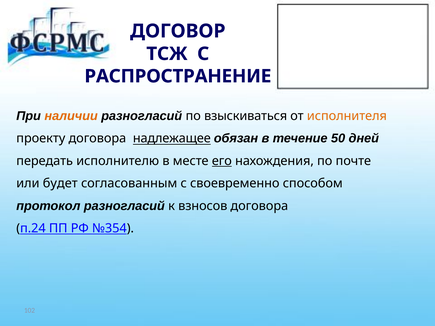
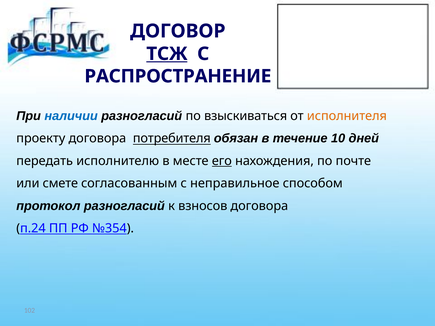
ТСЖ underline: none -> present (167, 54)
наличии colour: orange -> blue (71, 116)
надлежащее: надлежащее -> потребителя (172, 139)
50: 50 -> 10 (338, 139)
будет: будет -> смете (60, 183)
своевременно: своевременно -> неправильное (235, 183)
